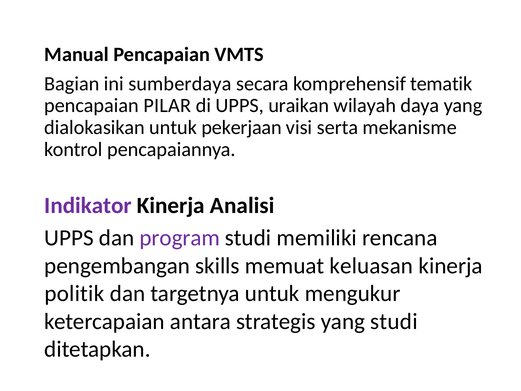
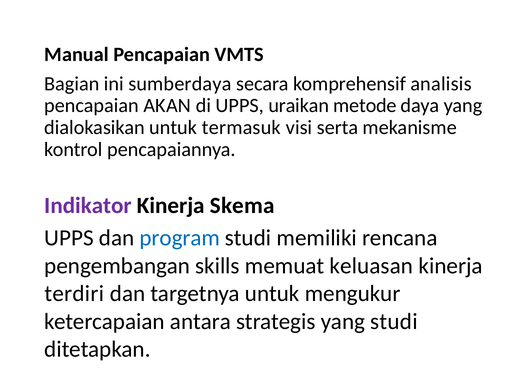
tematik: tematik -> analisis (441, 84)
PILAR: PILAR -> AKAN (167, 105)
wilayah: wilayah -> metode (365, 105)
pekerjaan: pekerjaan -> termasuk (241, 127)
Analisi: Analisi -> Skema (242, 205)
program colour: purple -> blue (180, 238)
politik: politik -> terdiri (74, 293)
